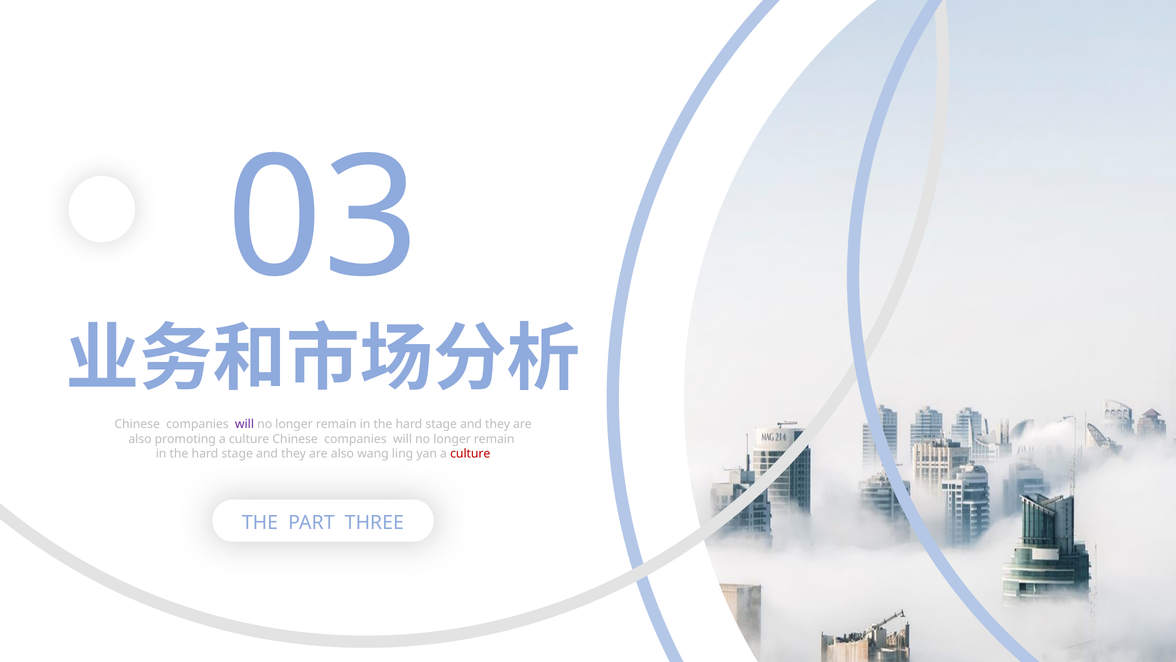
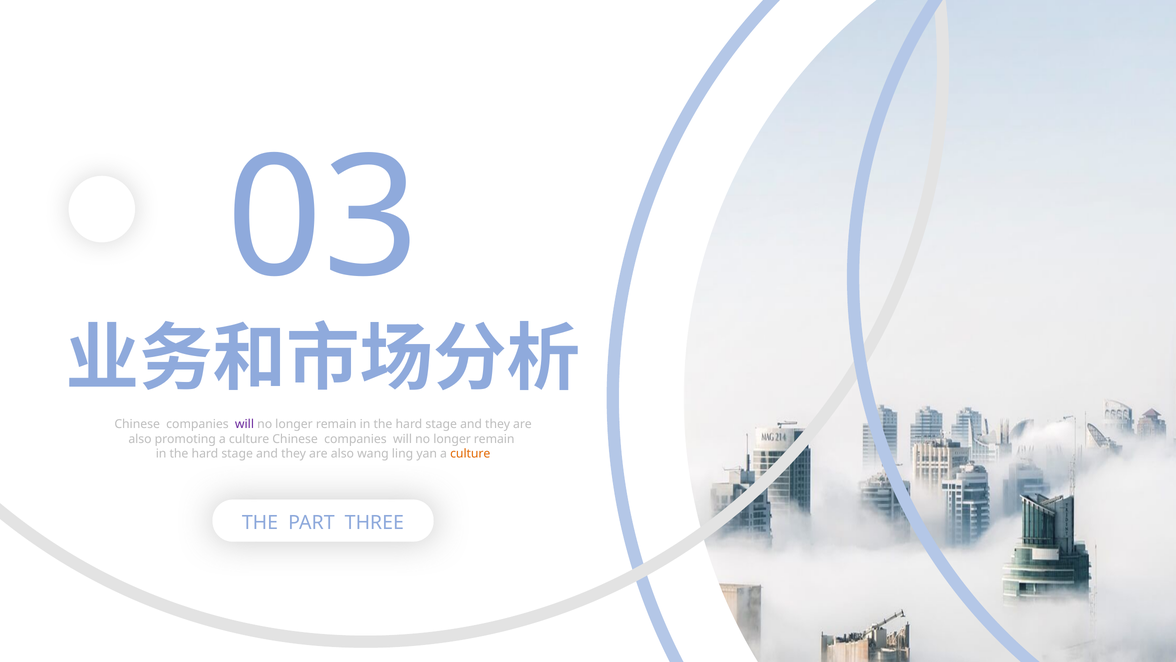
culture colour: red -> orange (470, 454)
